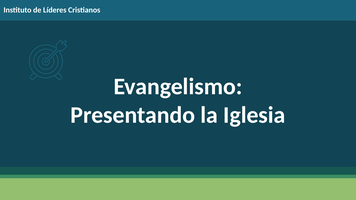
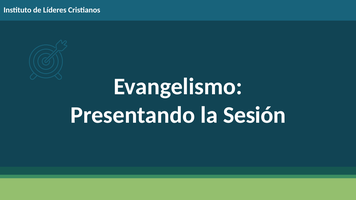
Iglesia: Iglesia -> Sesión (254, 115)
